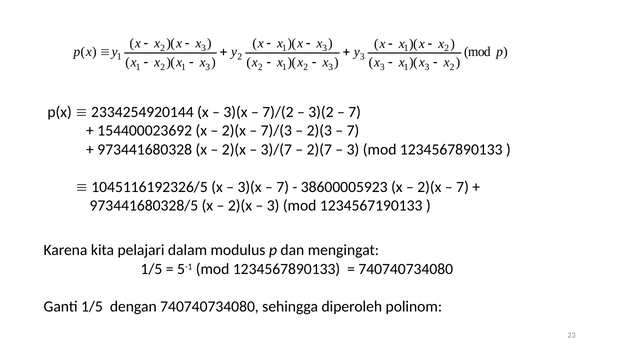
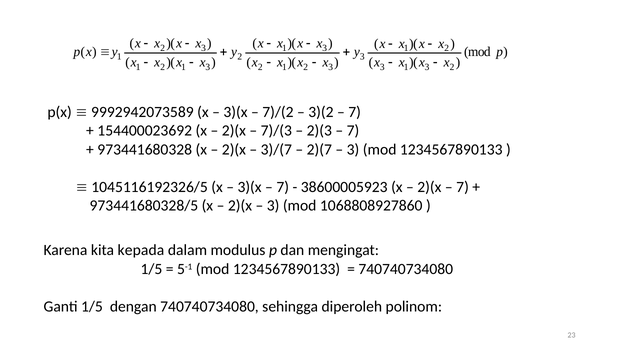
2334254920144: 2334254920144 -> 9992942073589 (142, 112)
1234567190133: 1234567190133 -> 1068808927860 (371, 205)
pelajari: pelajari -> kepada (141, 250)
